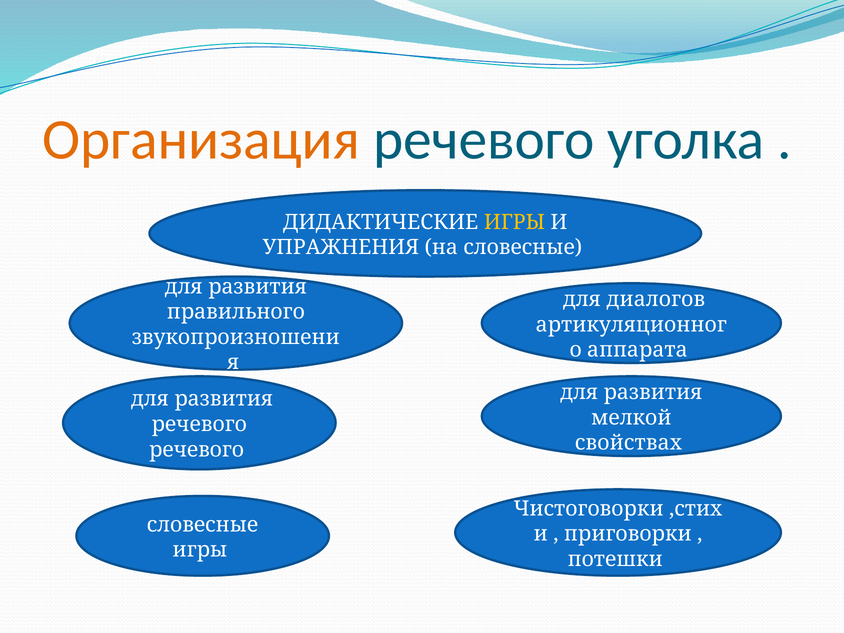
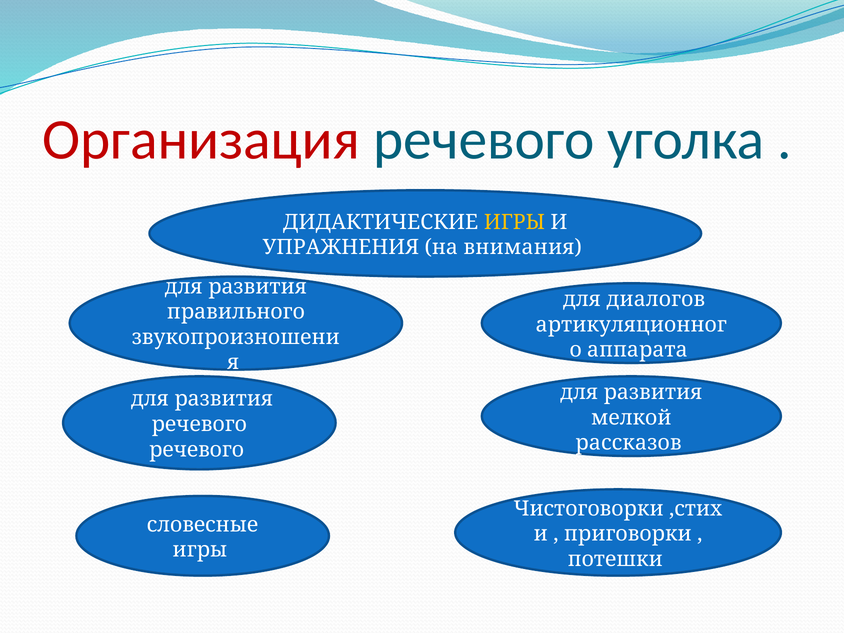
Организация colour: orange -> red (201, 140)
на словесные: словесные -> внимания (523, 247)
свойствах: свойствах -> рассказов (628, 443)
